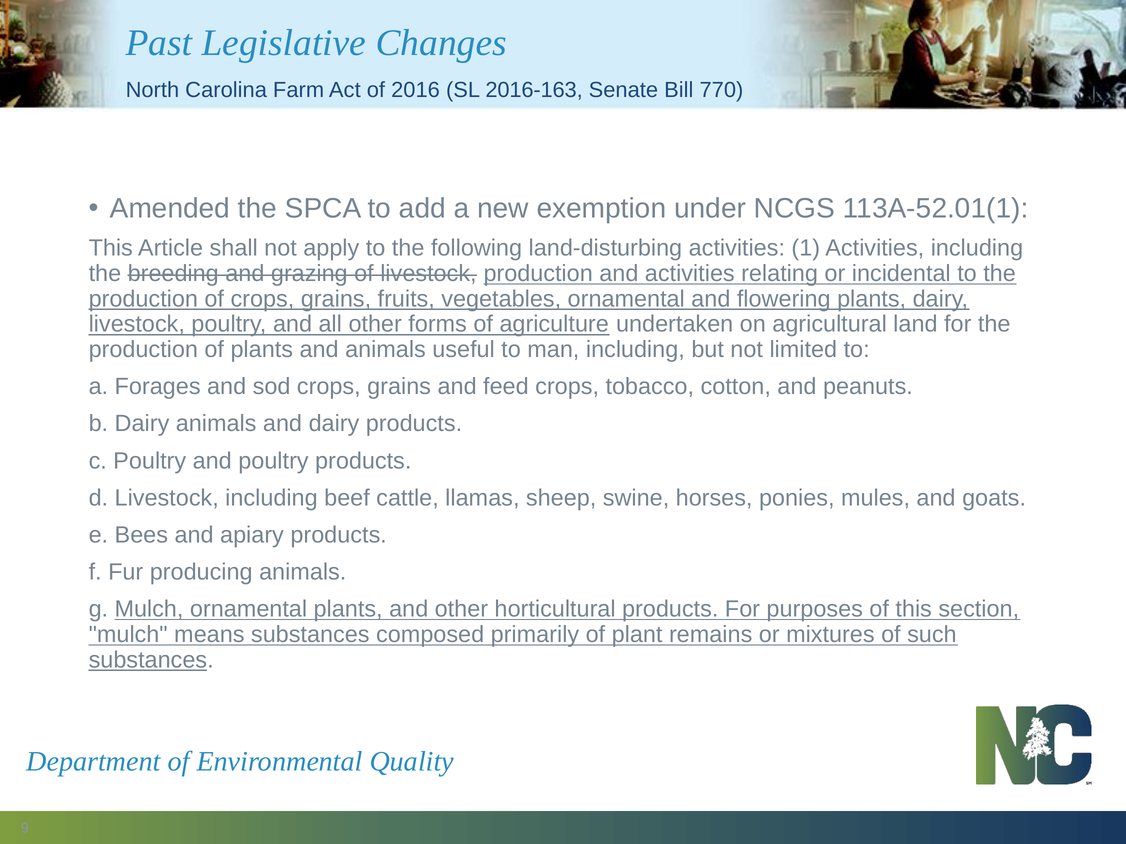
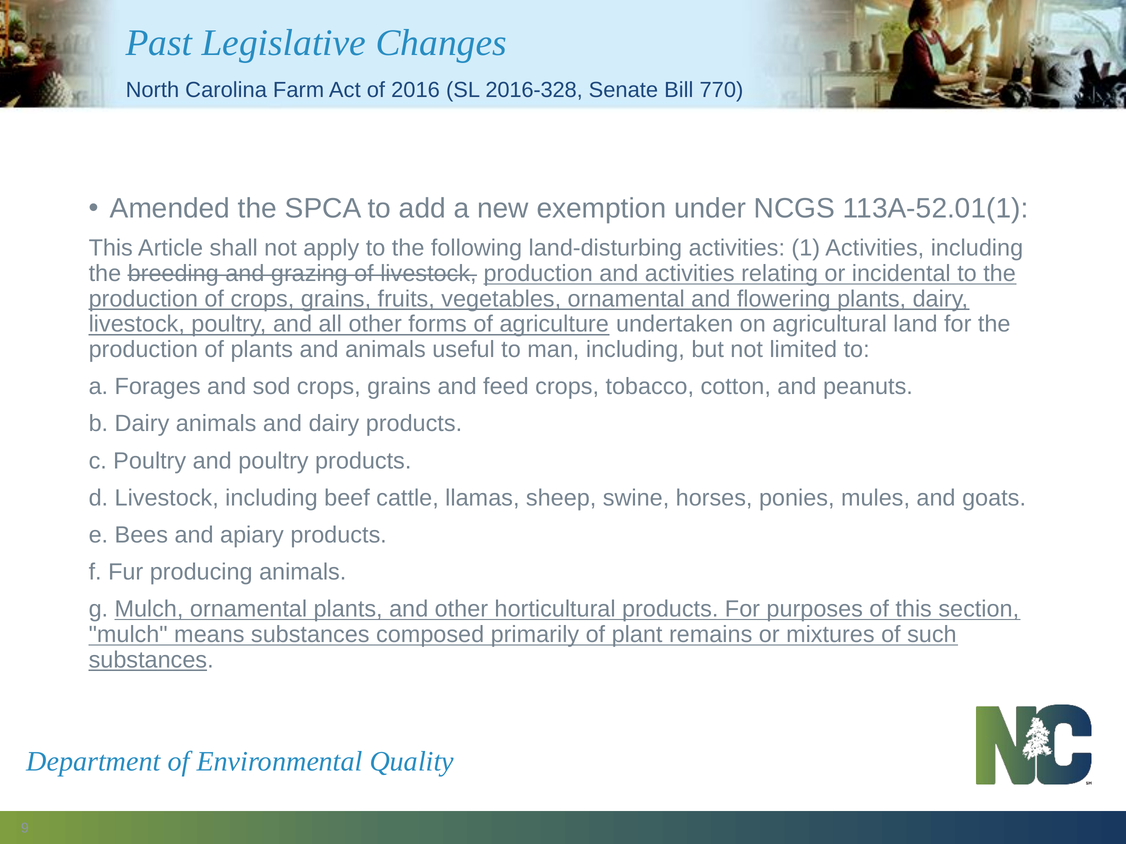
2016-163: 2016-163 -> 2016-328 (534, 90)
